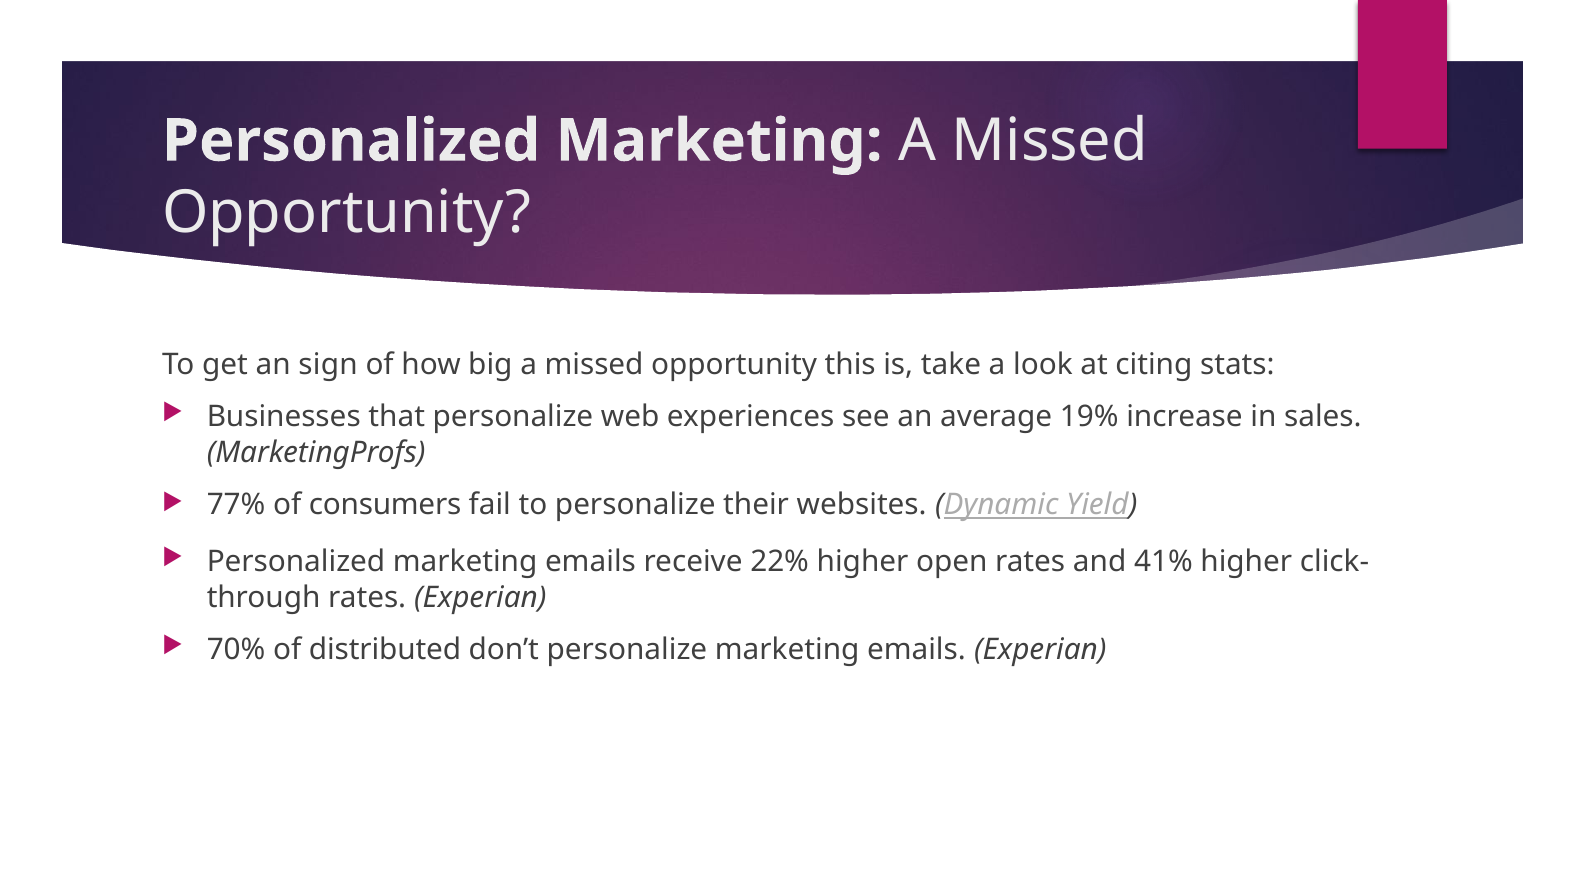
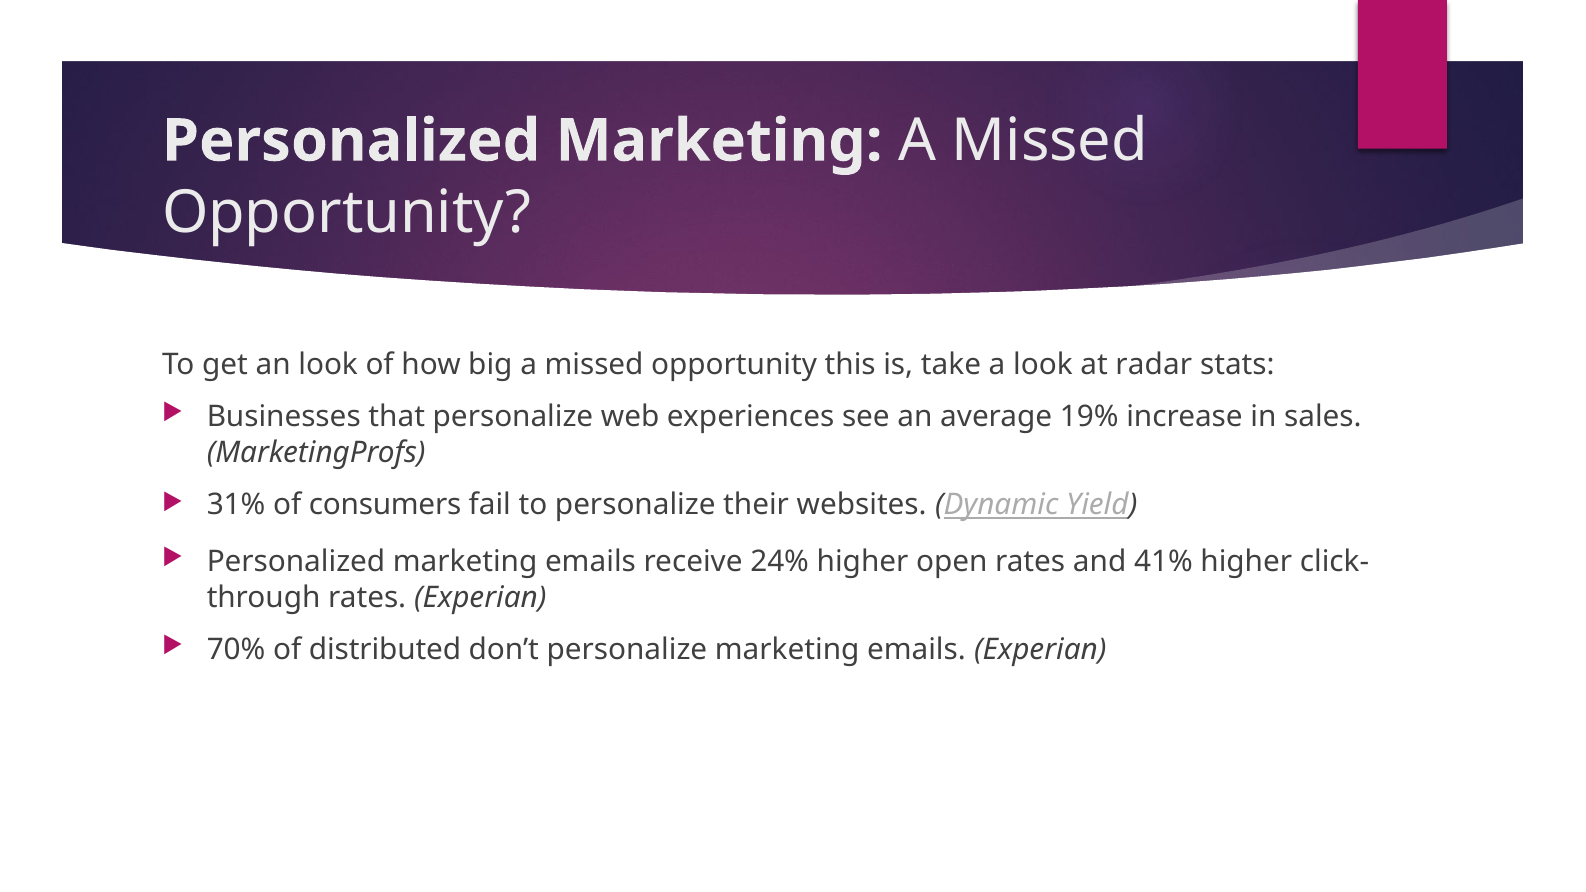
an sign: sign -> look (328, 365)
citing: citing -> radar (1154, 365)
77%: 77% -> 31% (236, 505)
22%: 22% -> 24% (780, 562)
